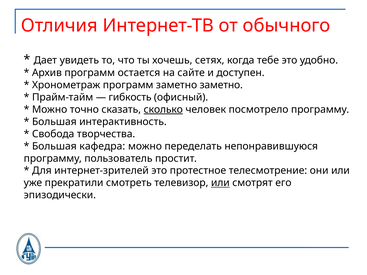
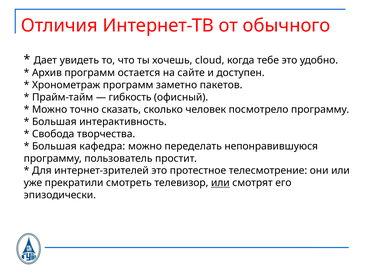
сетях: сетях -> cloud (210, 60)
заметно заметно: заметно -> пакетов (221, 85)
сколько underline: present -> none (163, 110)
